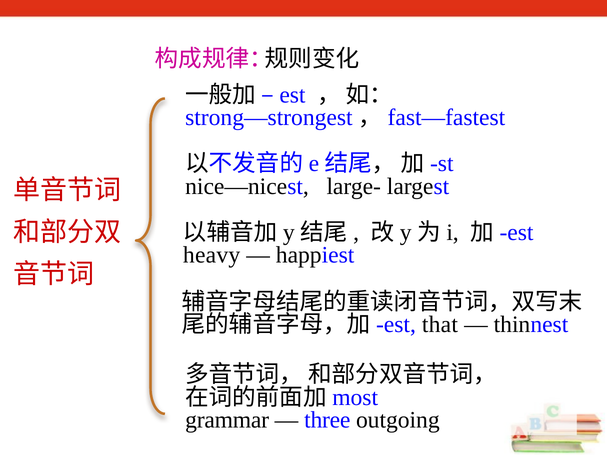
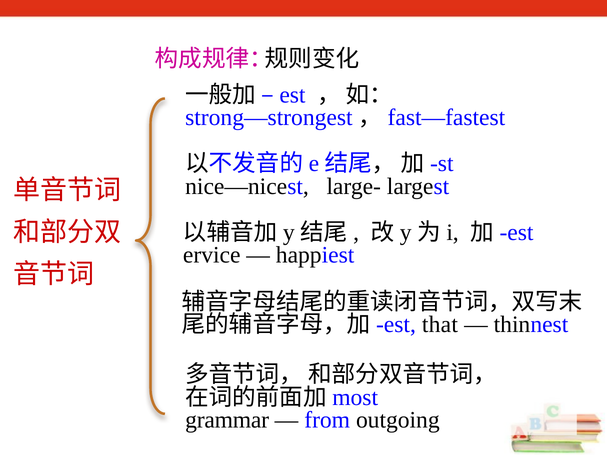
heavy: heavy -> ervice (212, 255)
three: three -> from (327, 420)
